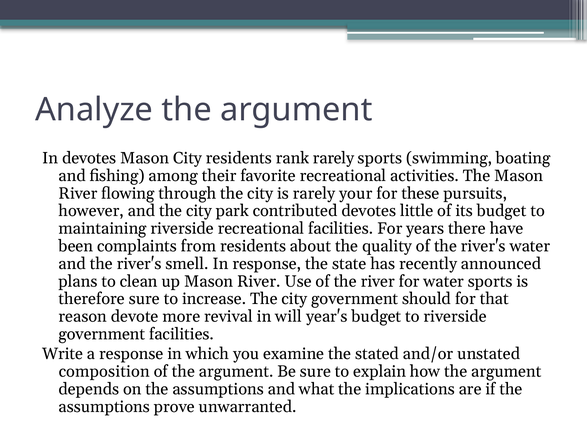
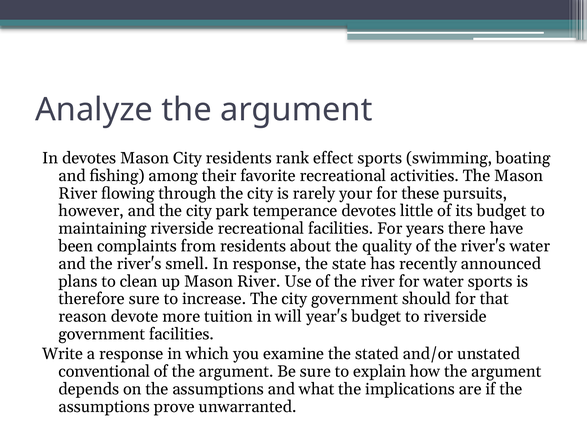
rank rarely: rarely -> effect (333, 158)
contributed: contributed -> temperance (295, 211)
revival: revival -> tuition (229, 317)
composition: composition -> conventional (104, 372)
